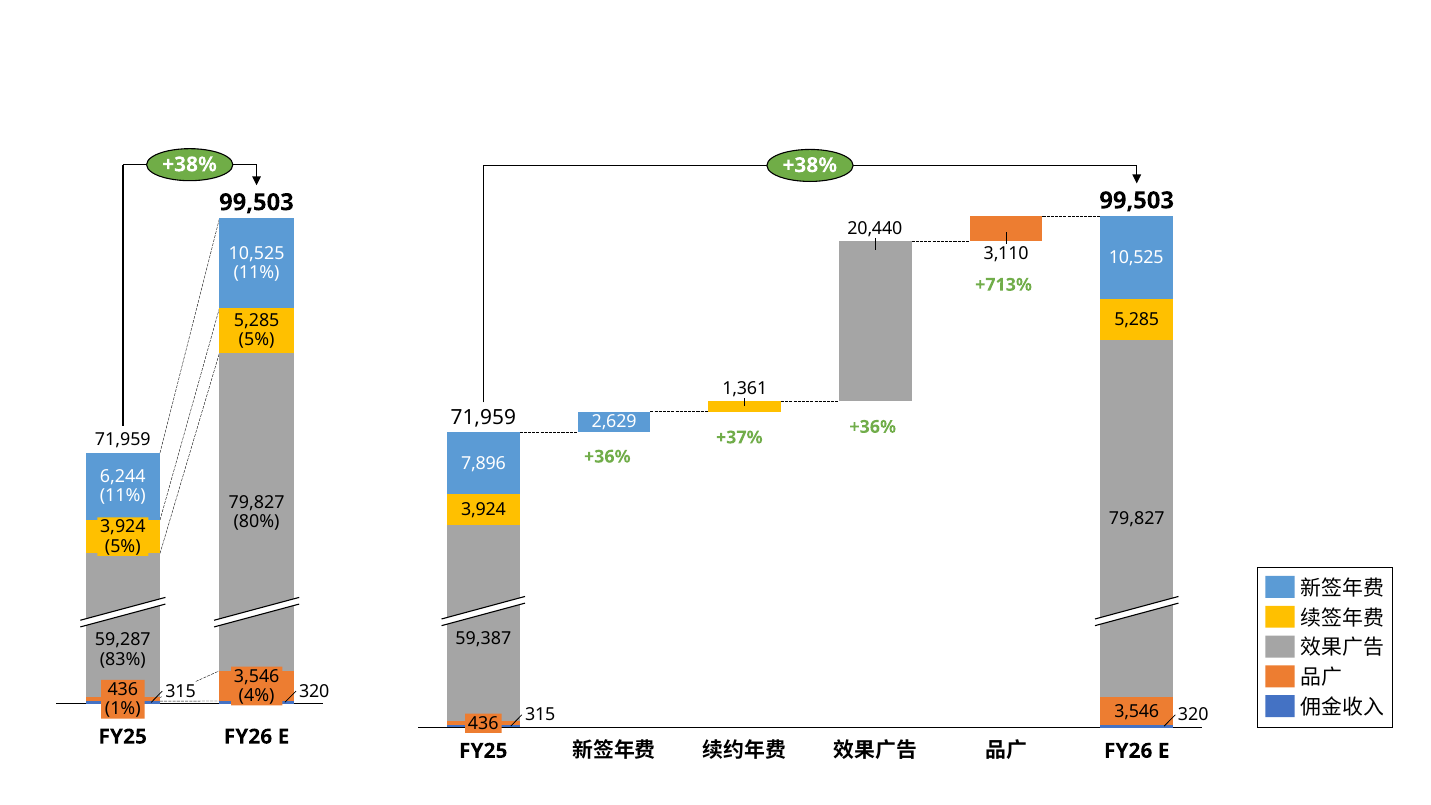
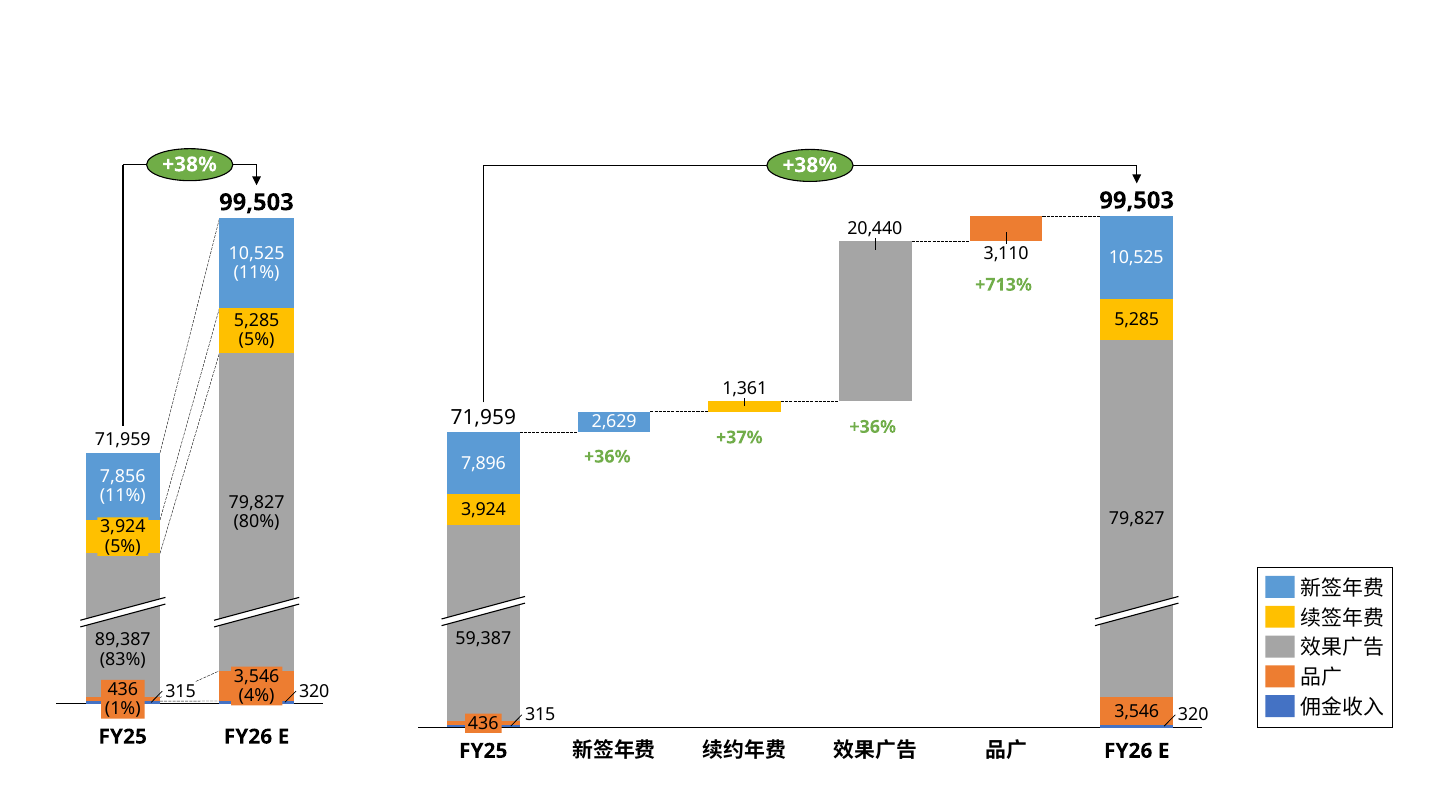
6,244: 6,244 -> 7,856 (123, 477)
59,287: 59,287 -> 89,387 (123, 640)
